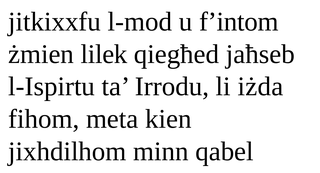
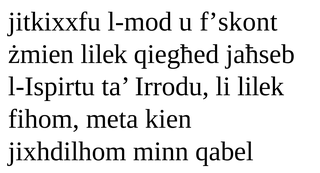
f’intom: f’intom -> f’skont (239, 22)
li iżda: iżda -> lilek (261, 86)
